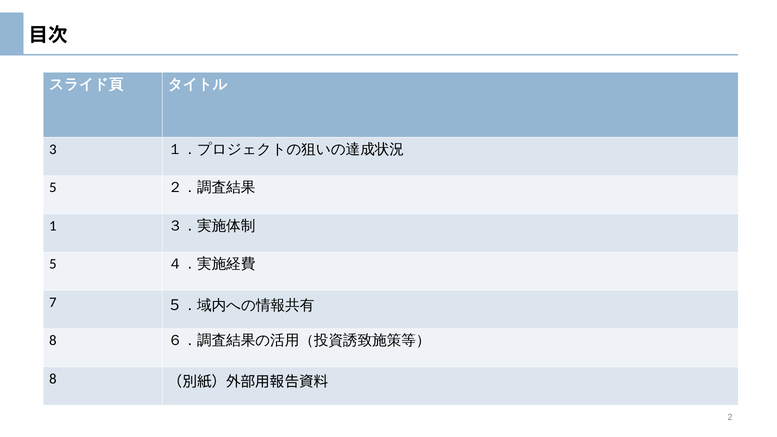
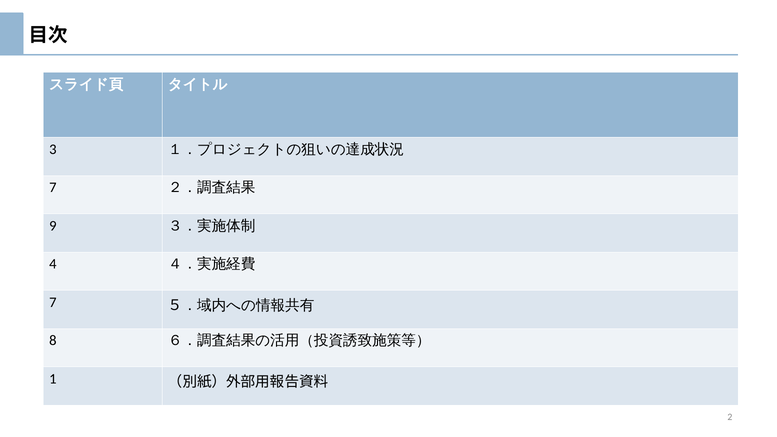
5​: 5​ -> 7​ (55, 188)
1​: 1​ -> 9​ (55, 226)
5​: 5​ -> 4​ (55, 264)
8​: 8​ -> 1​ (55, 379)
